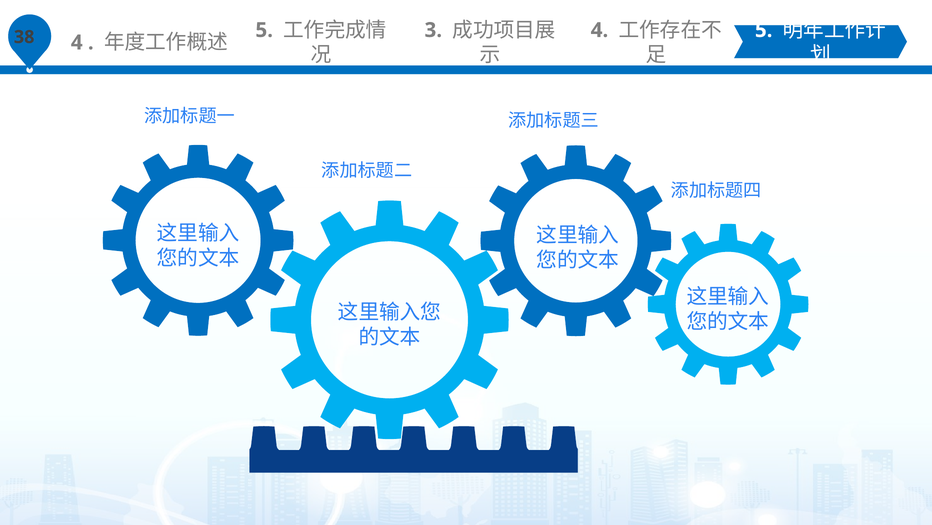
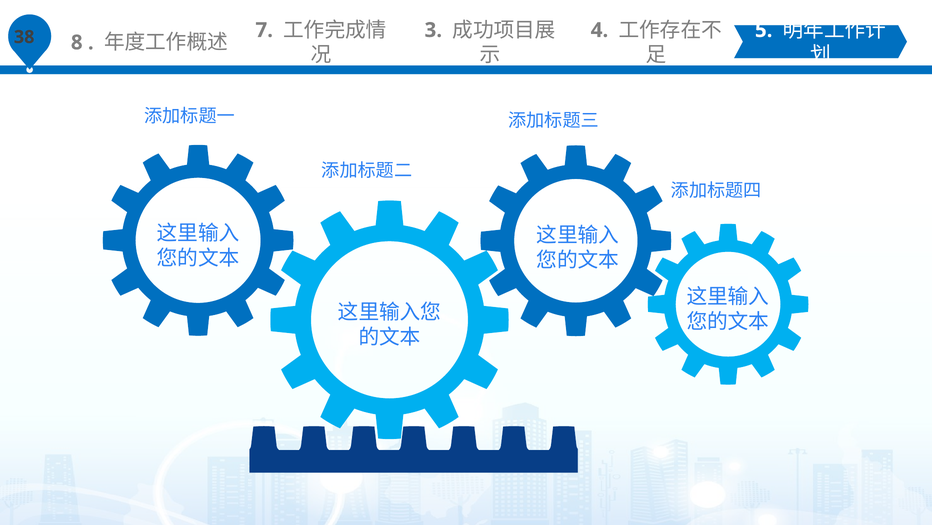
4: 4 -> 8 (77, 42)
5: 5 -> 7 (264, 30)
